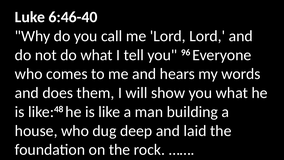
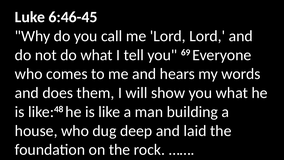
6:46-40: 6:46-40 -> 6:46-45 (73, 17)
96: 96 -> 69 (186, 52)
